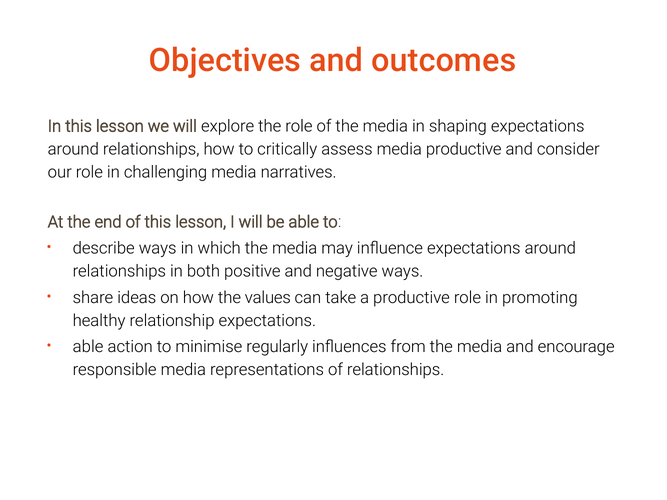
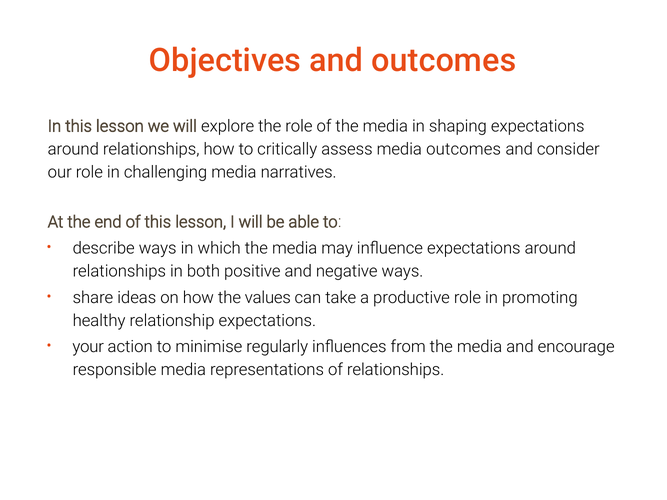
media productive: productive -> outcomes (464, 149)
able: able -> your (88, 347)
